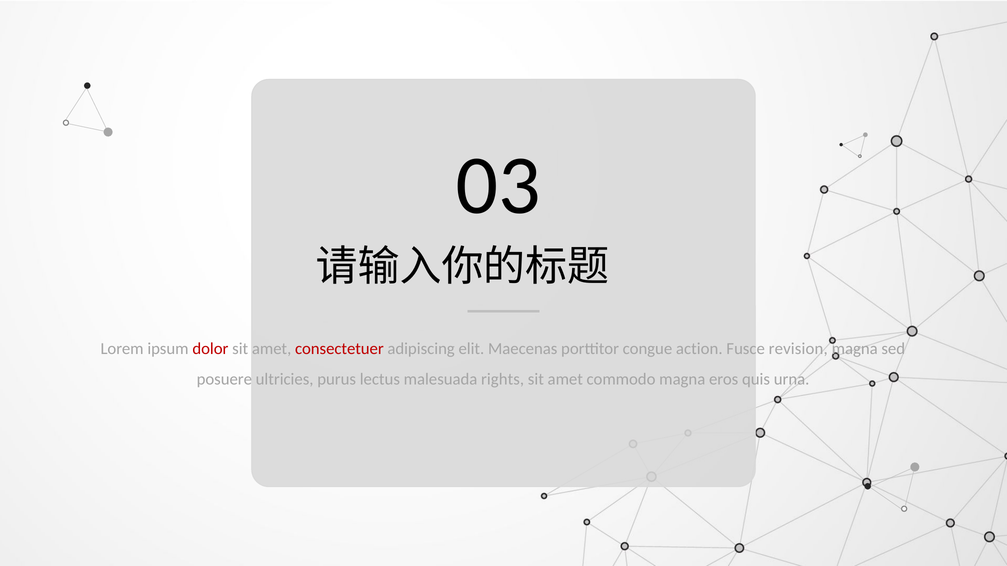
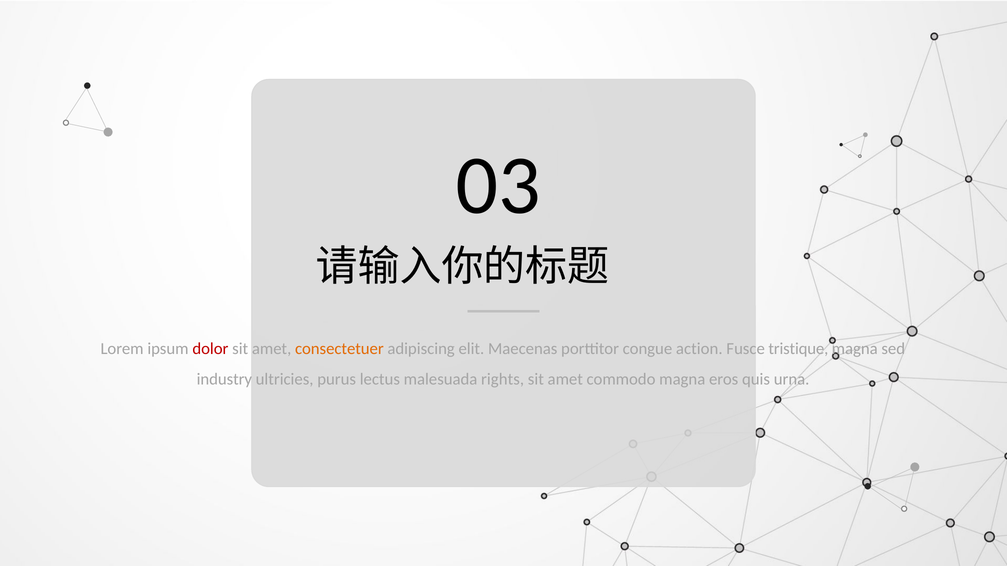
consectetuer colour: red -> orange (339, 349)
revision: revision -> tristique (798, 349)
posuere: posuere -> industry (224, 379)
